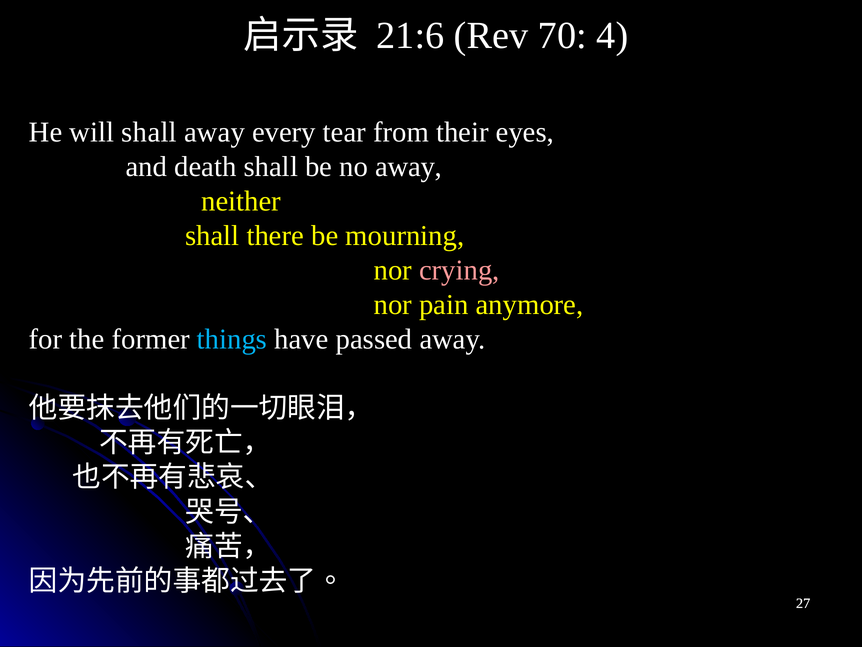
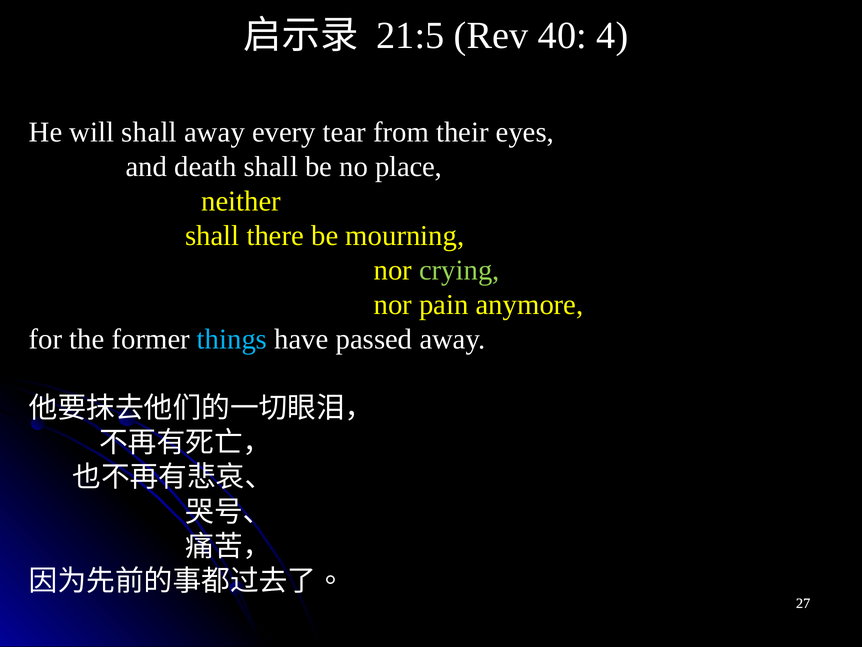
21:6: 21:6 -> 21:5 (410, 36)
70: 70 -> 40 (562, 36)
no away: away -> place (409, 167)
crying colour: pink -> light green (459, 270)
